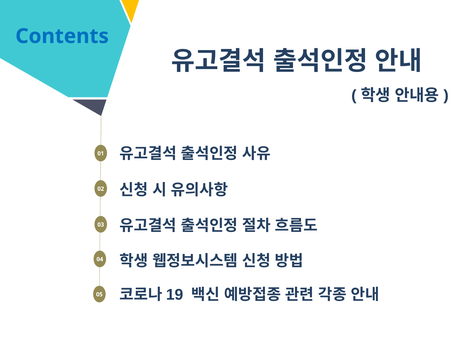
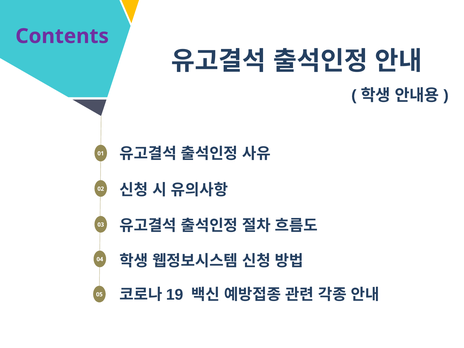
Contents colour: blue -> purple (62, 36)
